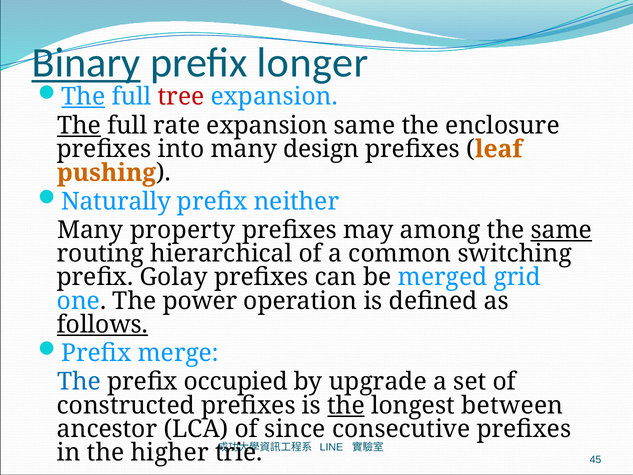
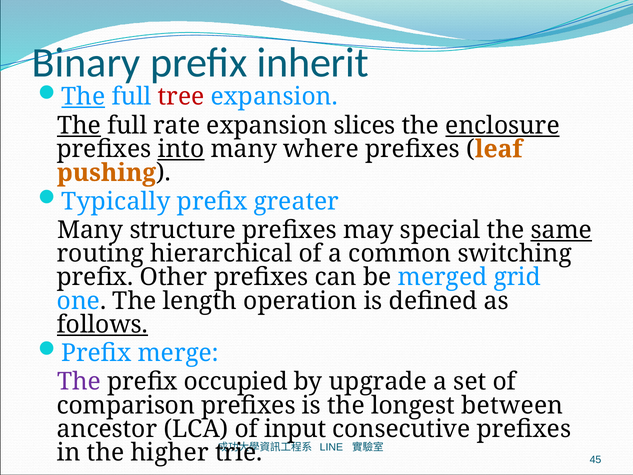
Binary underline: present -> none (86, 63)
longer: longer -> inherit (313, 63)
expansion same: same -> slices (365, 125)
enclosure underline: none -> present (503, 125)
into underline: none -> present (181, 149)
design: design -> where (321, 149)
Naturally: Naturally -> Typically (116, 201)
neither: neither -> greater (296, 201)
property: property -> structure (183, 230)
among: among -> special (440, 230)
Golay: Golay -> Other (174, 277)
power: power -> length (200, 301)
The colour: blue -> purple (79, 382)
constructed: constructed -> comparison (126, 405)
the underline: present -> none (346, 405)
since: since -> input (295, 429)
